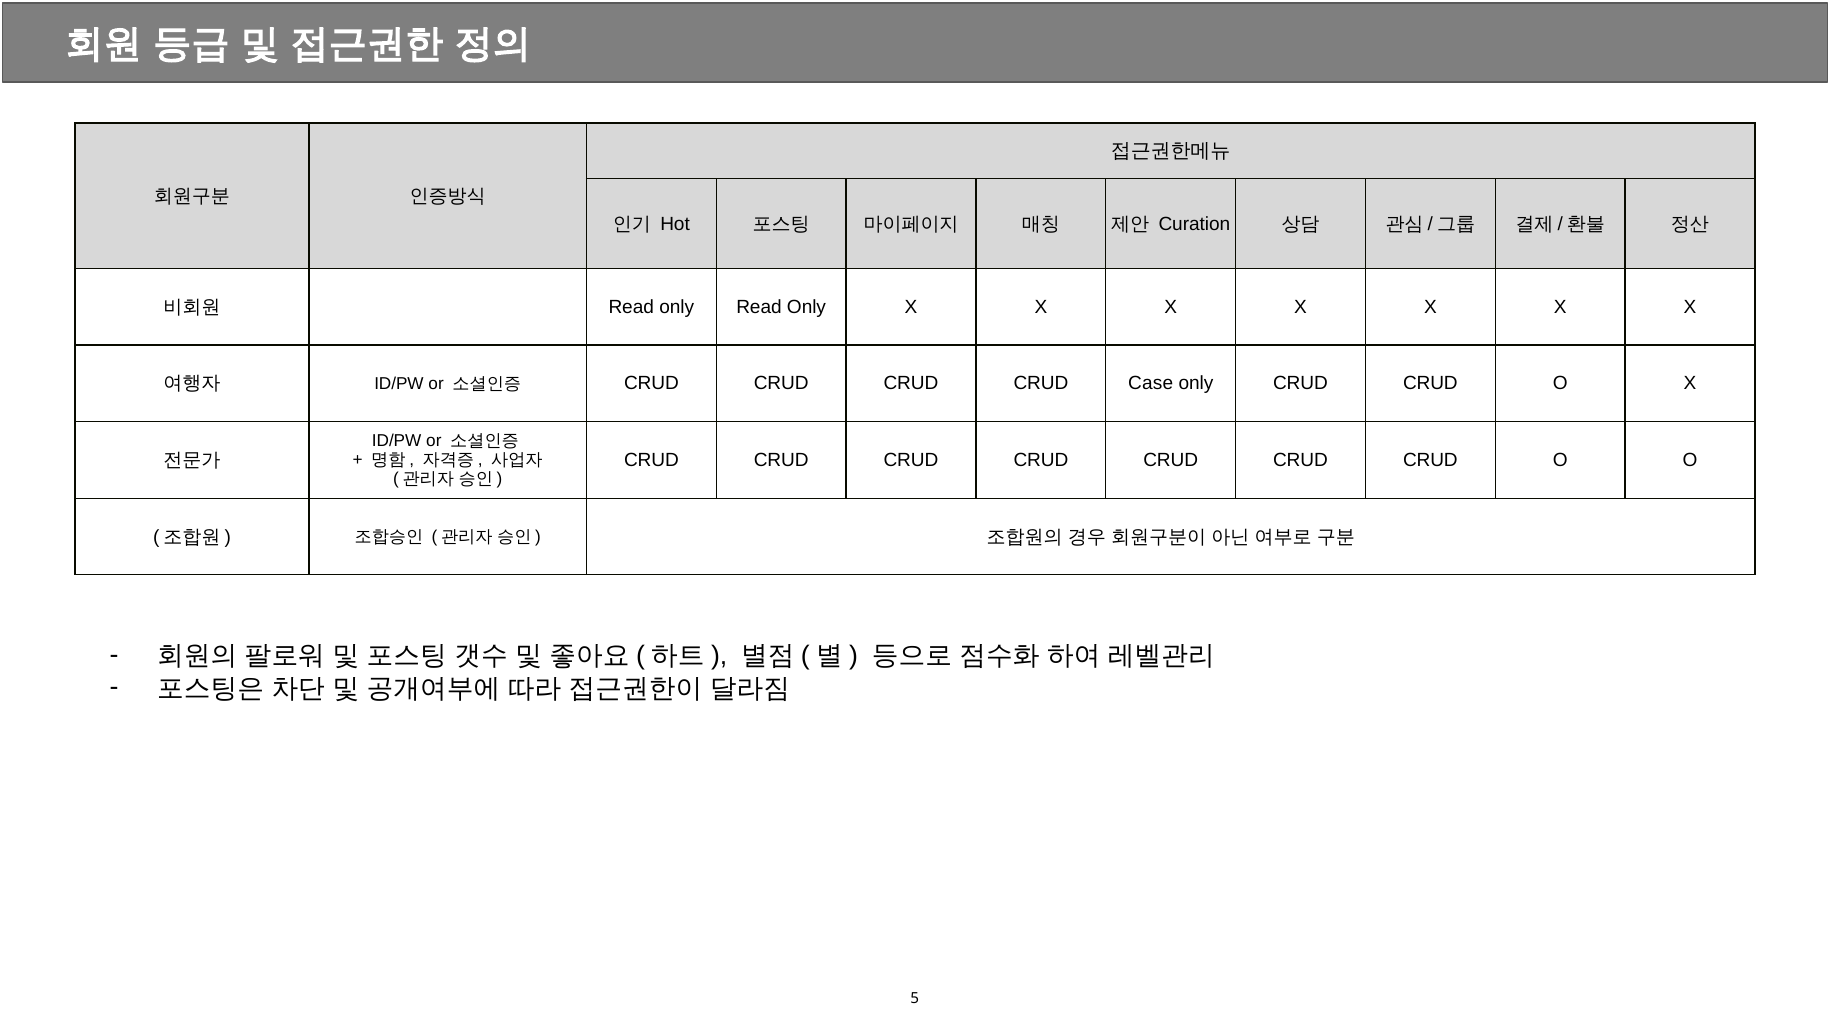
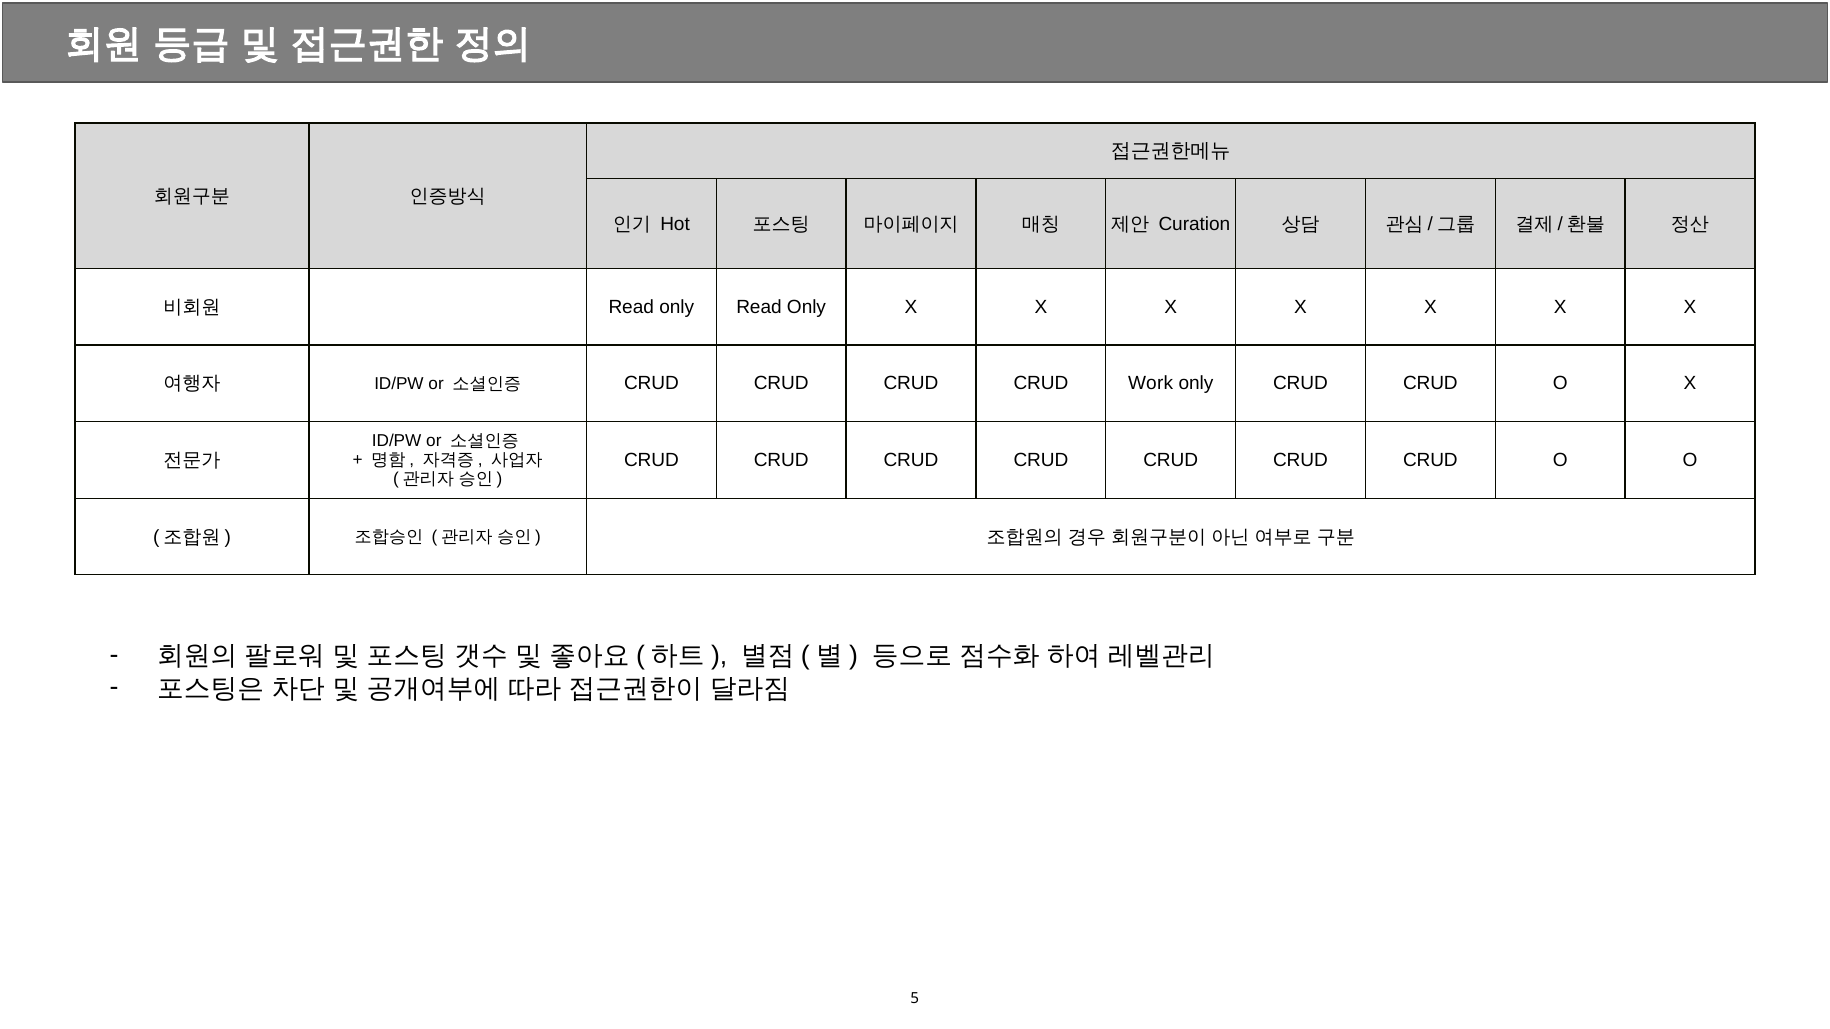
Case: Case -> Work (1151, 383)
